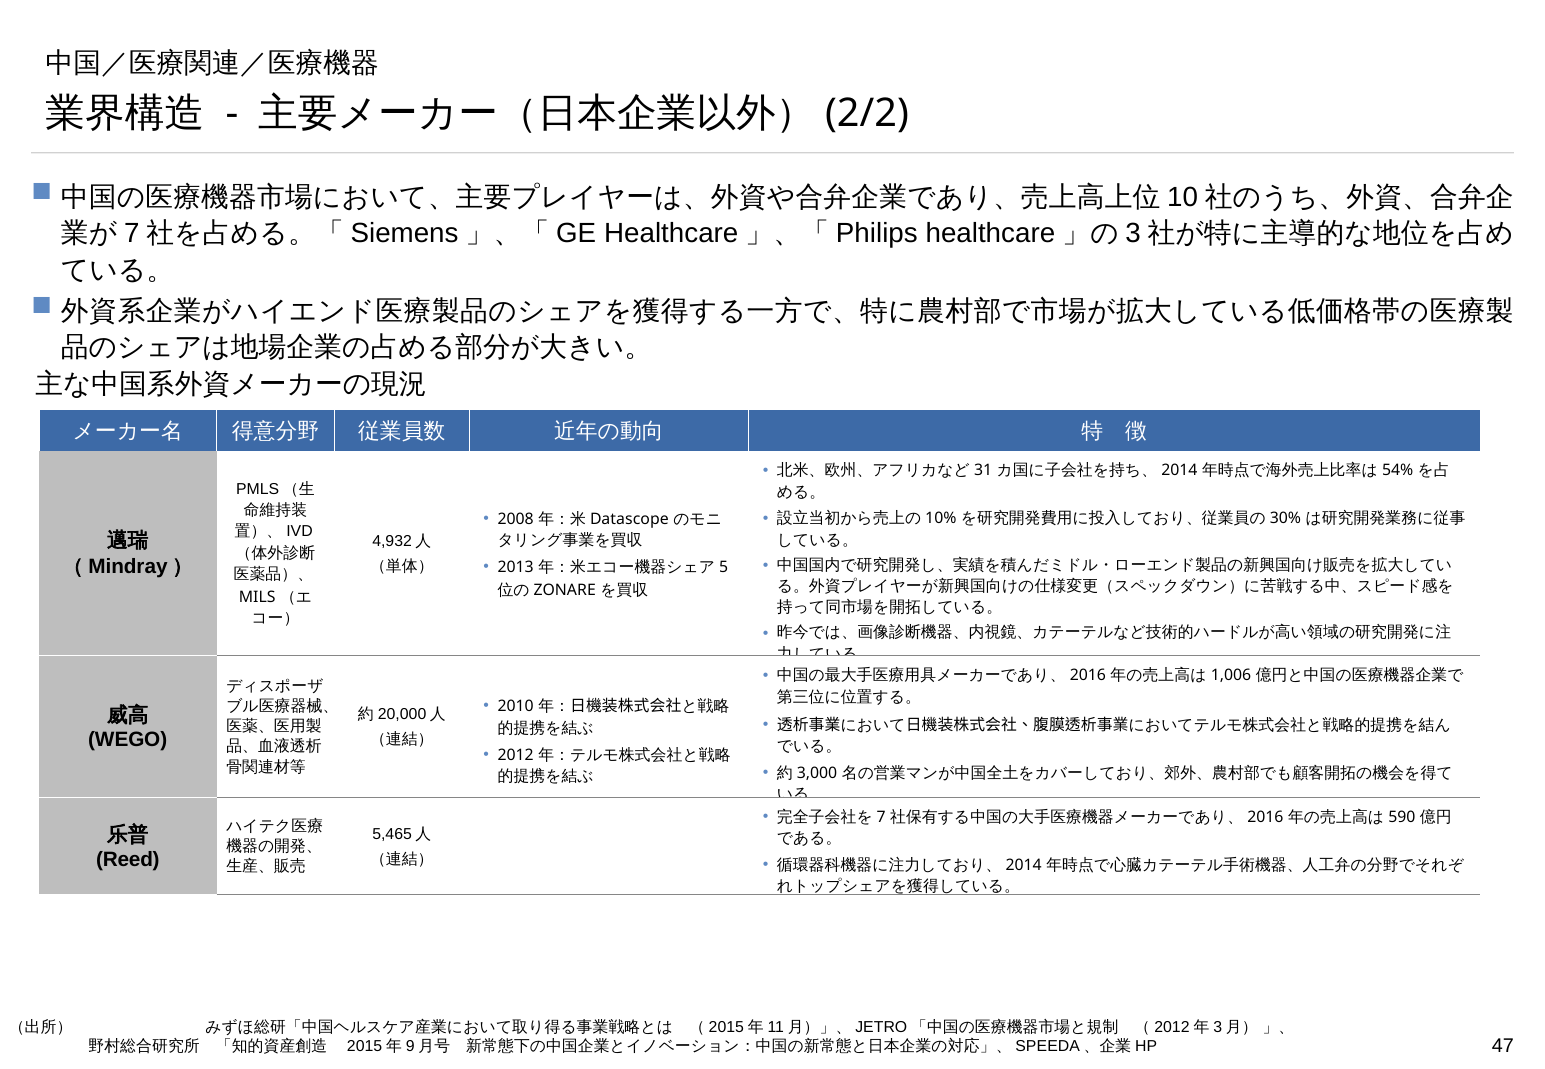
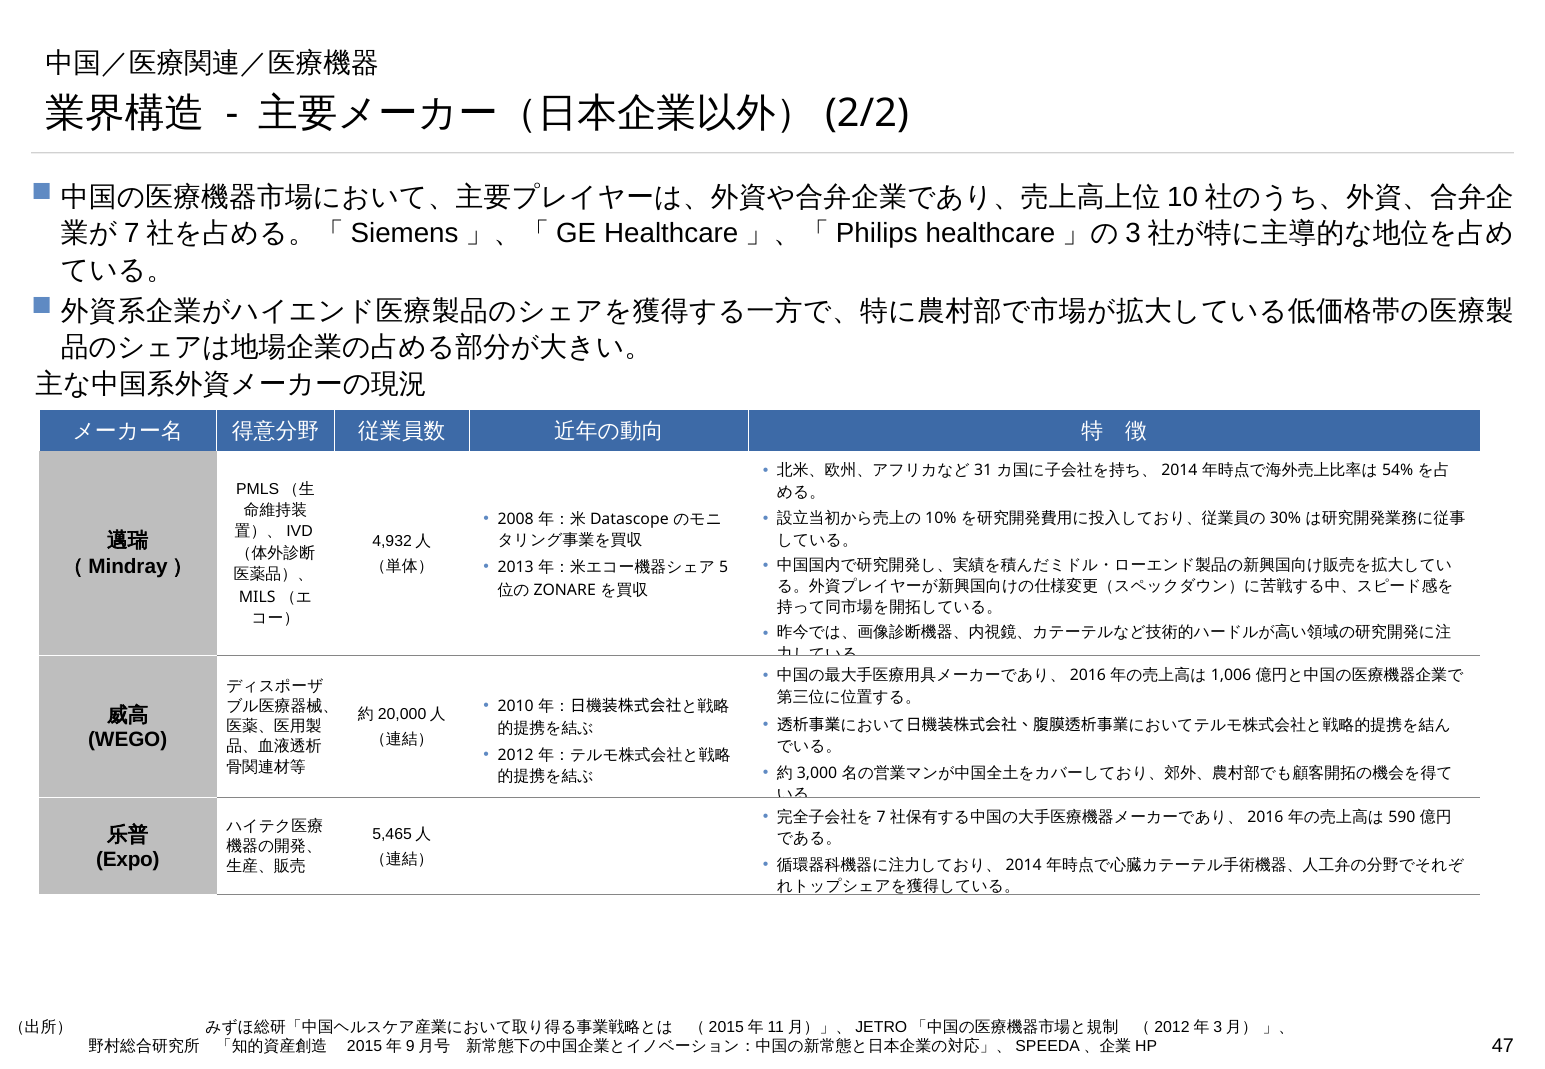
Reed: Reed -> Expo (128, 860)
